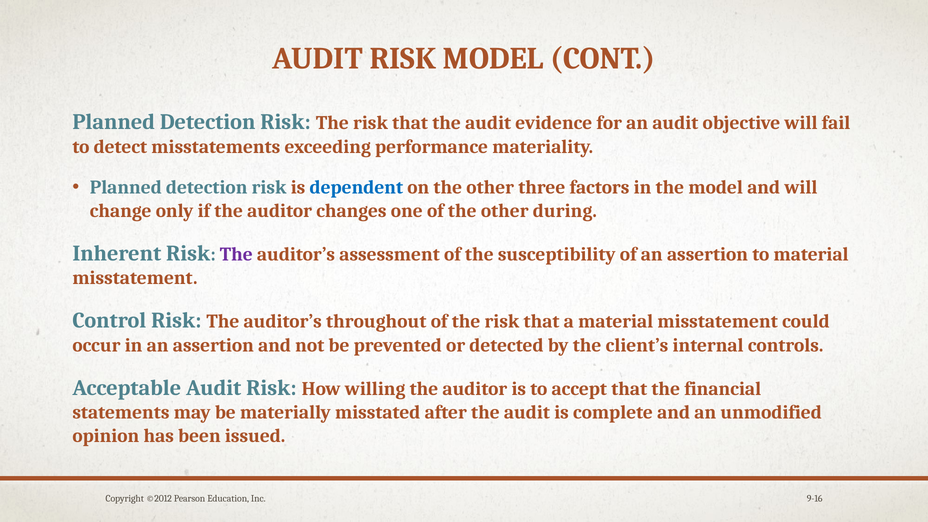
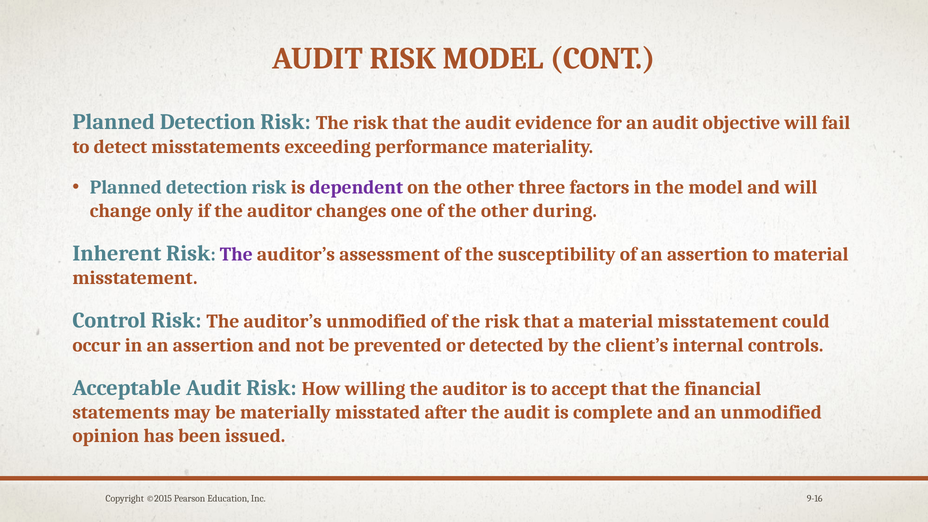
dependent colour: blue -> purple (356, 187)
auditor’s throughout: throughout -> unmodified (376, 321)
©2012: ©2012 -> ©2015 (159, 498)
